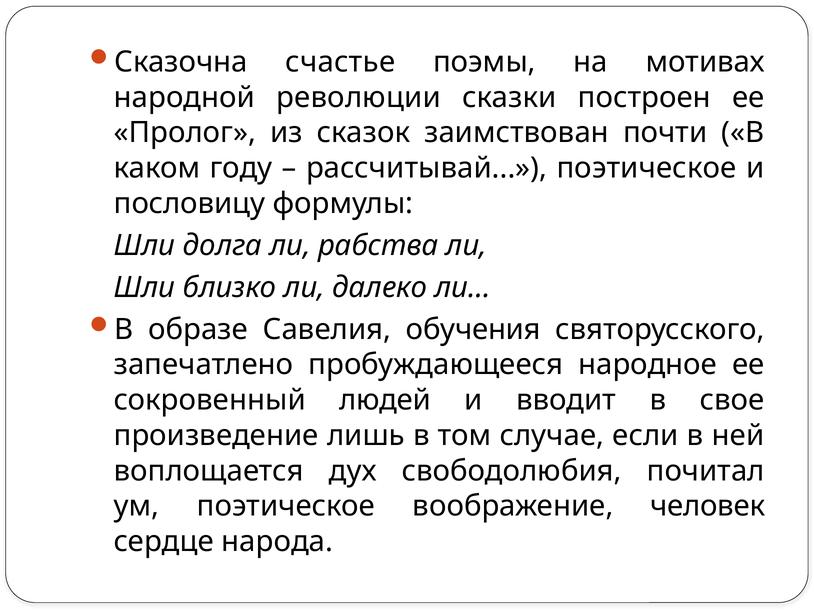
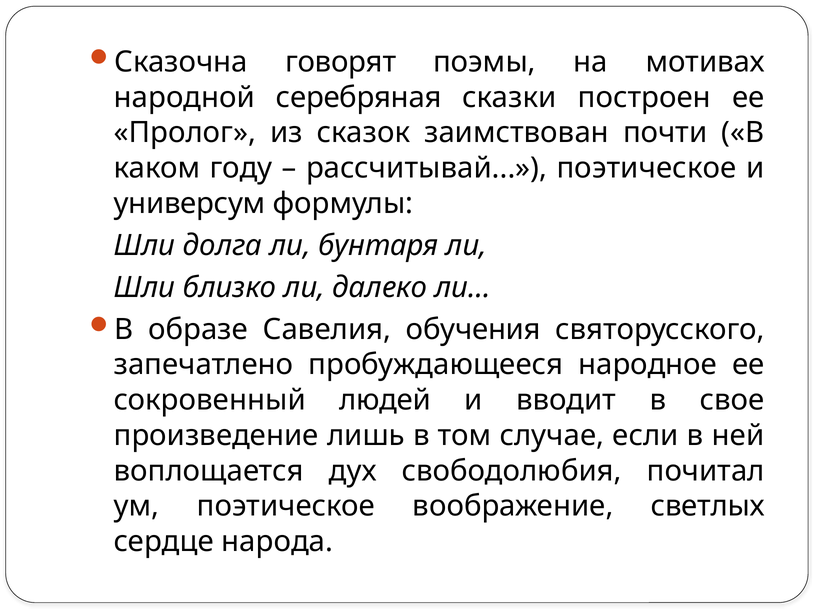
счастье: счастье -> говорят (341, 62)
революции: революции -> серебряная (359, 97)
пословицу: пословицу -> универсум (190, 203)
рабства: рабства -> бунтаря (378, 245)
человек: человек -> светлых (708, 506)
